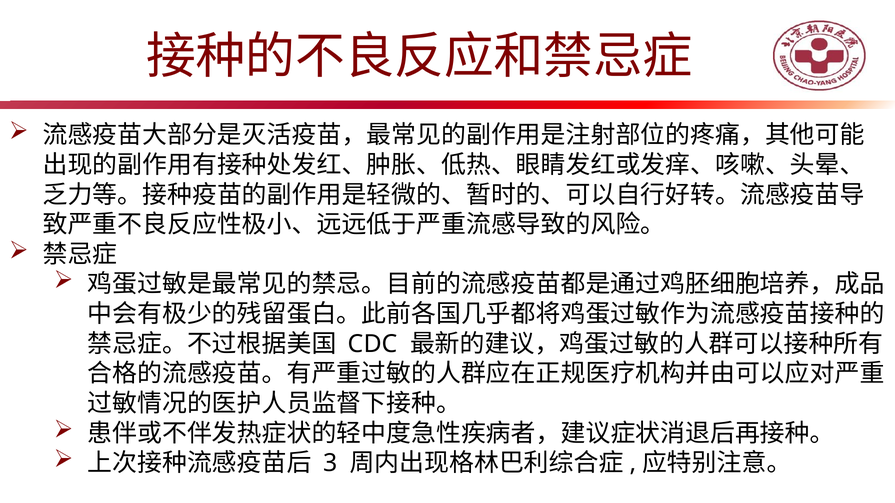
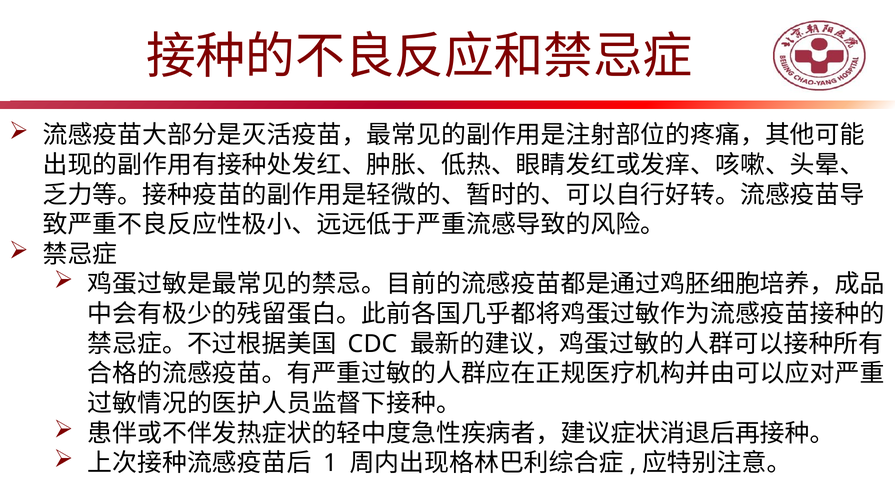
3: 3 -> 1 (330, 464)
